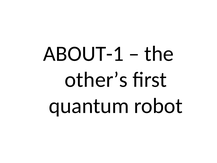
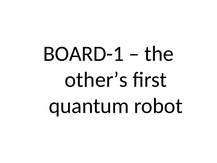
ABOUT-1: ABOUT-1 -> BOARD-1 (83, 54)
